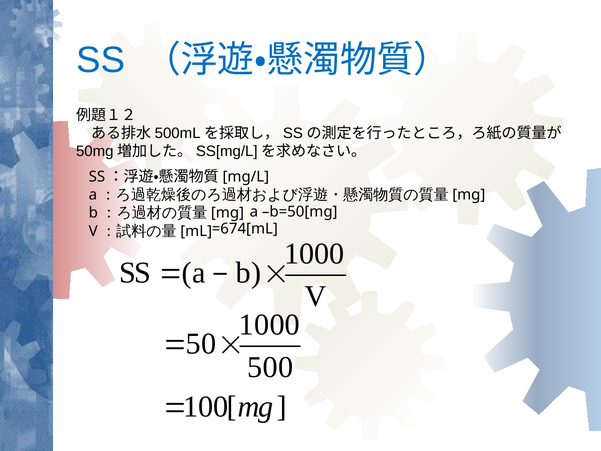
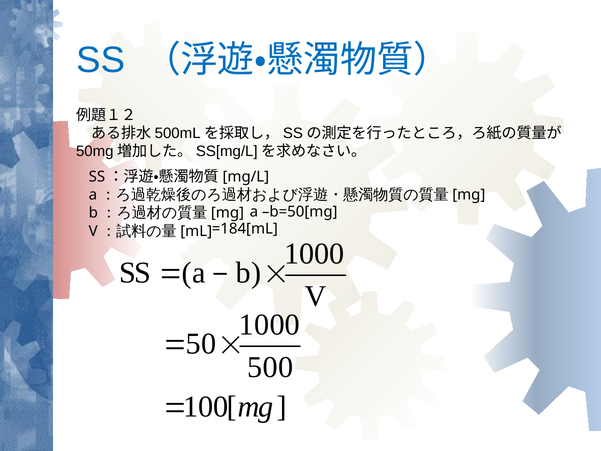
=674[mL: =674[mL -> =184[mL (245, 229)
